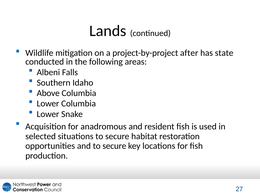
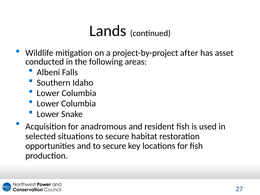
state: state -> asset (224, 53)
Above: Above -> Lower (48, 93)
